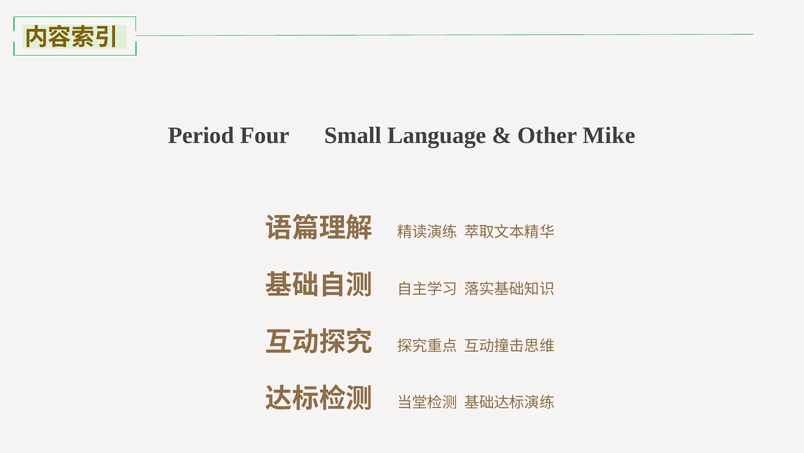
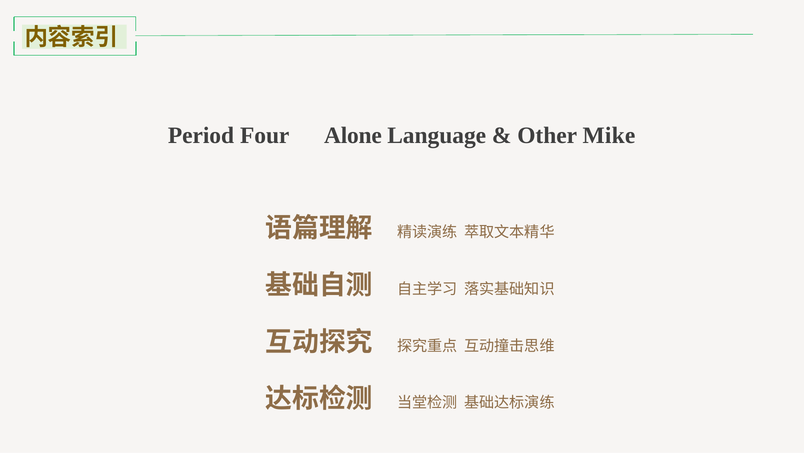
Small: Small -> Alone (353, 135)
